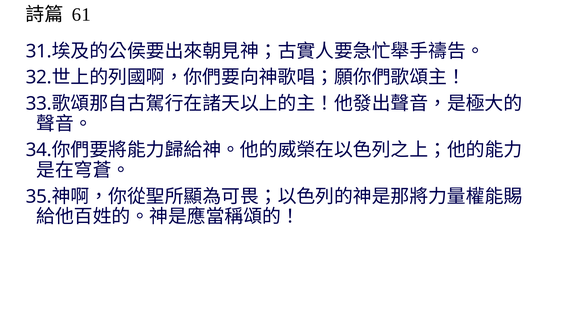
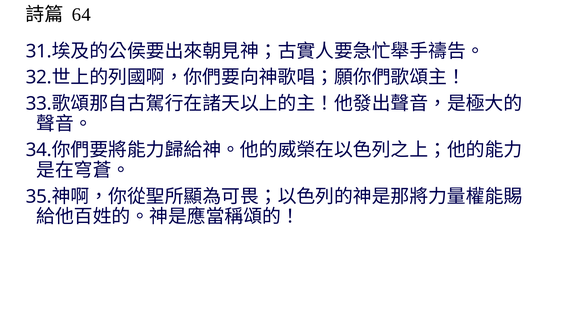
61: 61 -> 64 (81, 15)
